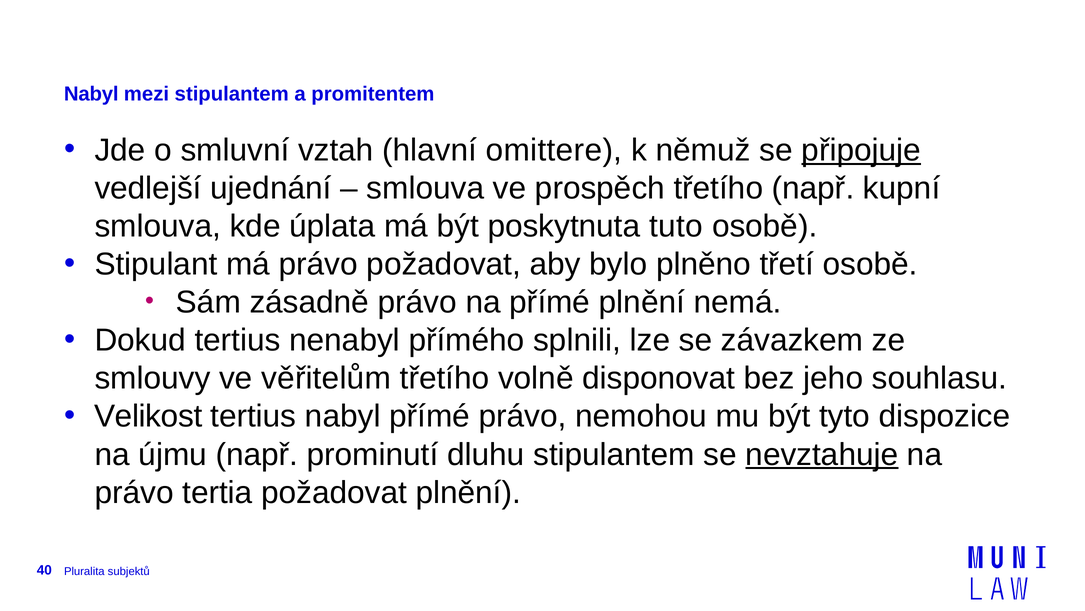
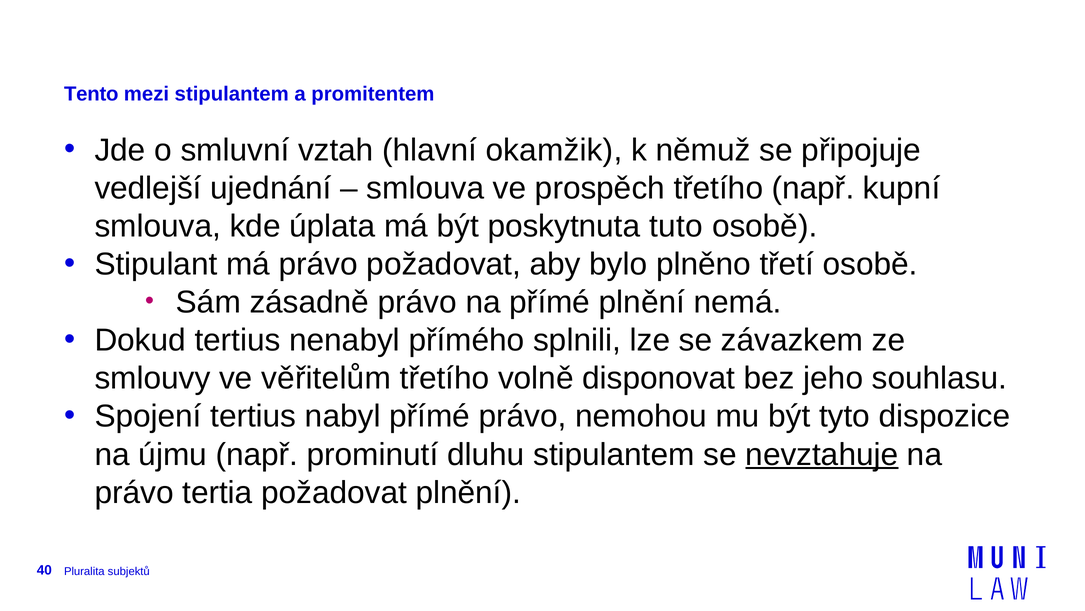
Nabyl: Nabyl -> Tento (91, 94)
omittere: omittere -> okamžik (554, 150)
připojuje underline: present -> none (861, 150)
Velikost: Velikost -> Spojení (148, 416)
